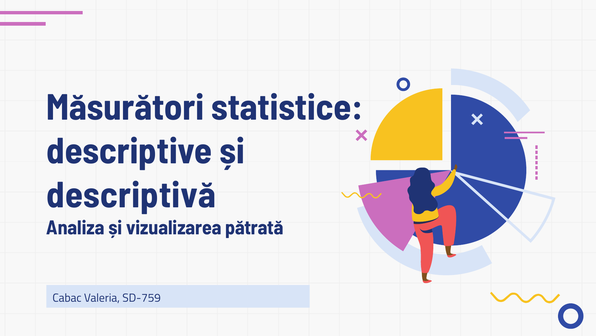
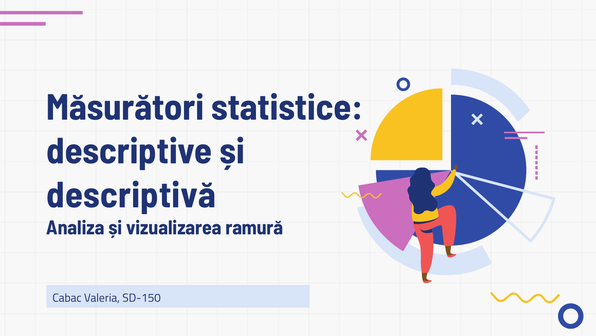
pătrată: pătrată -> ramură (254, 228)
SD-759: SD-759 -> SD-150 (142, 297)
